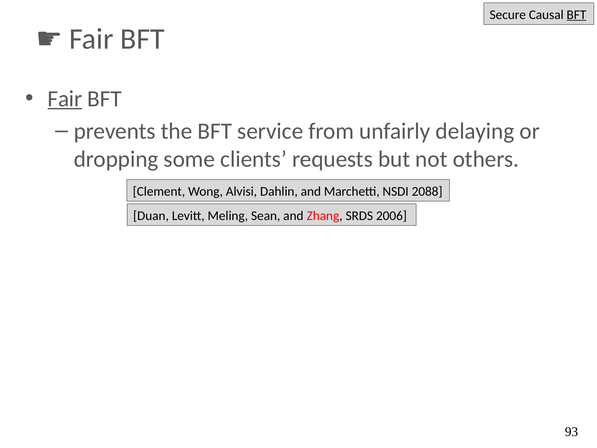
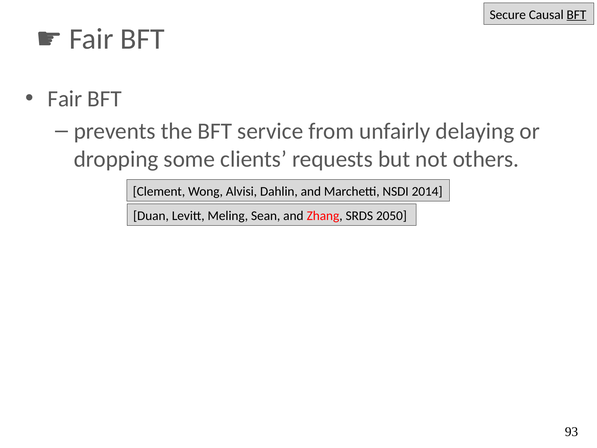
Fair underline: present -> none (65, 99)
2088: 2088 -> 2014 (427, 191)
2006: 2006 -> 2050 (391, 216)
